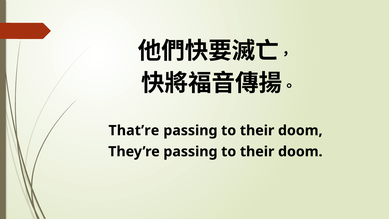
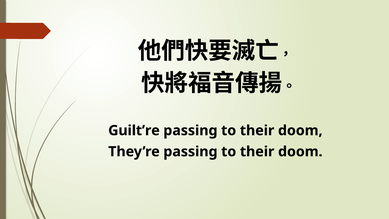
That’re: That’re -> Guilt’re (134, 130)
